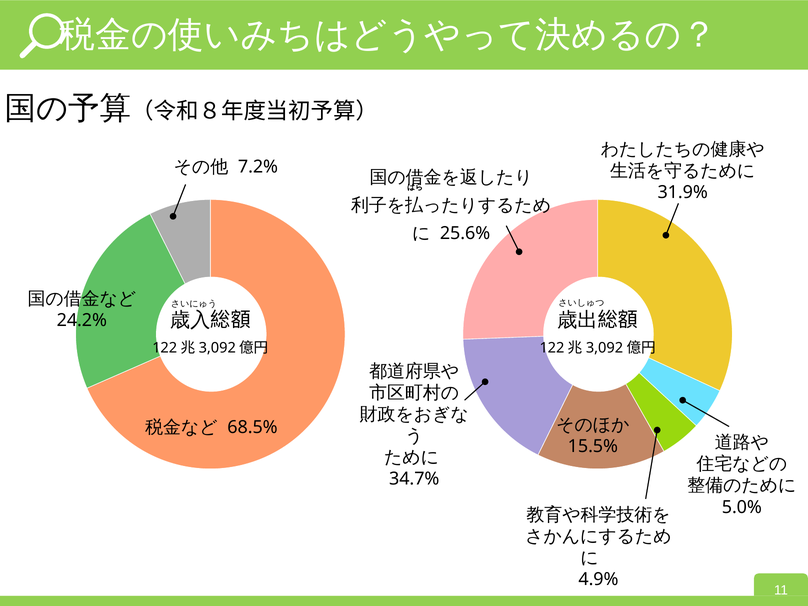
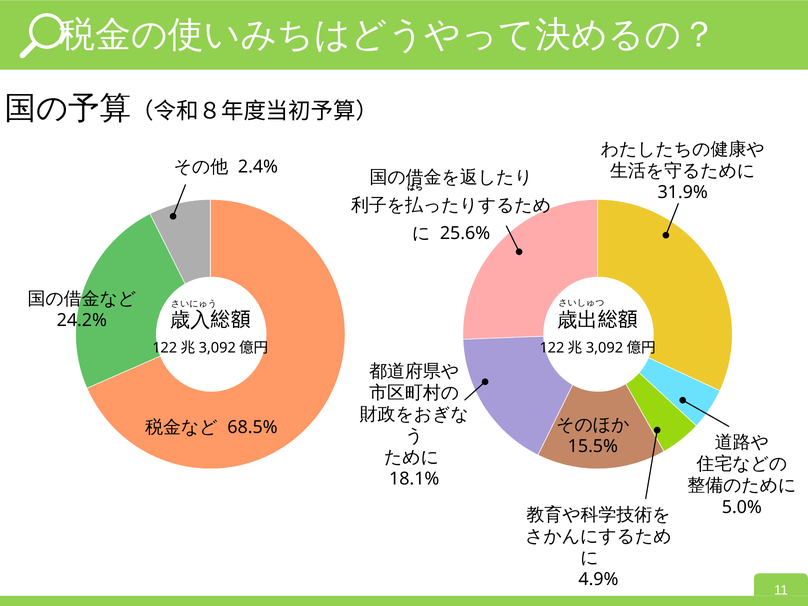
7.2%: 7.2% -> 2.4% (258, 167)
34.7%: 34.7% -> 18.1% (414, 479)
